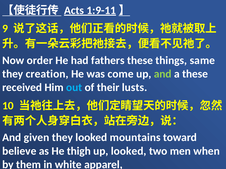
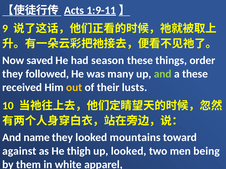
order: order -> saved (40, 61)
fathers: fathers -> season (108, 61)
same: same -> order (202, 61)
creation: creation -> followed (47, 74)
come: come -> many (121, 74)
out colour: light blue -> yellow (74, 88)
given: given -> name (37, 138)
believe: believe -> against (19, 151)
when: when -> being (207, 151)
